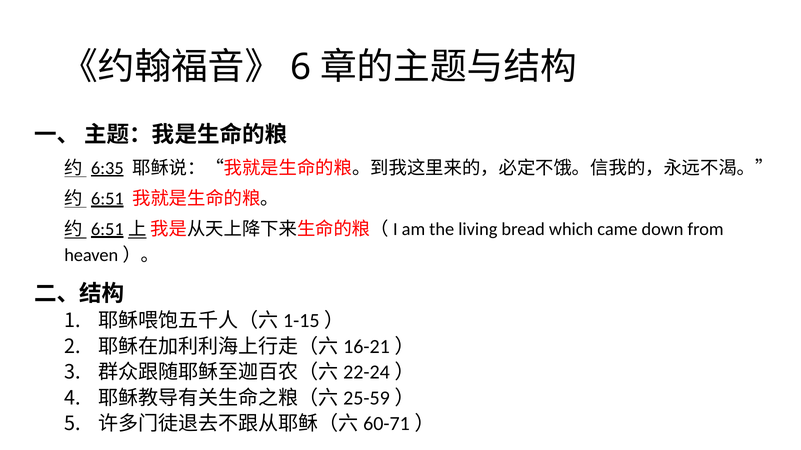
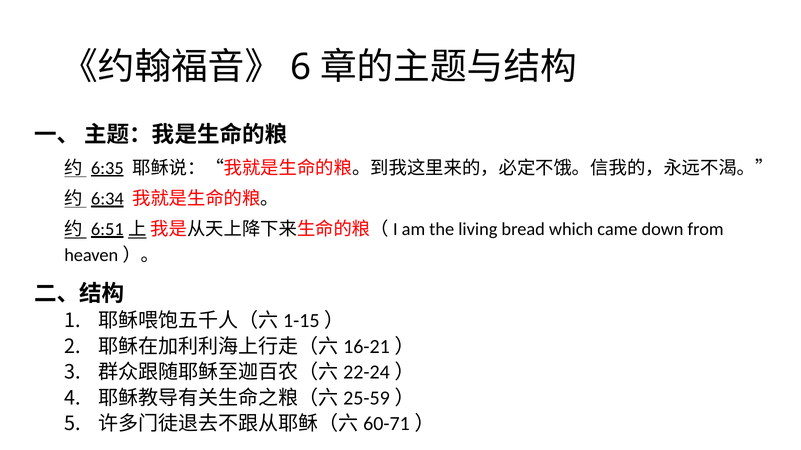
6:51: 6:51 -> 6:34 (107, 199)
